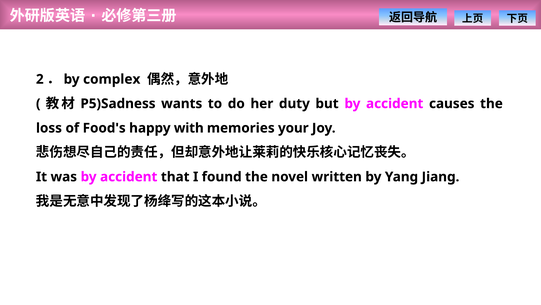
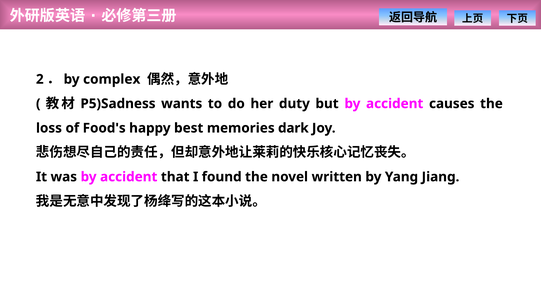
with: with -> best (189, 128)
your: your -> dark (293, 128)
